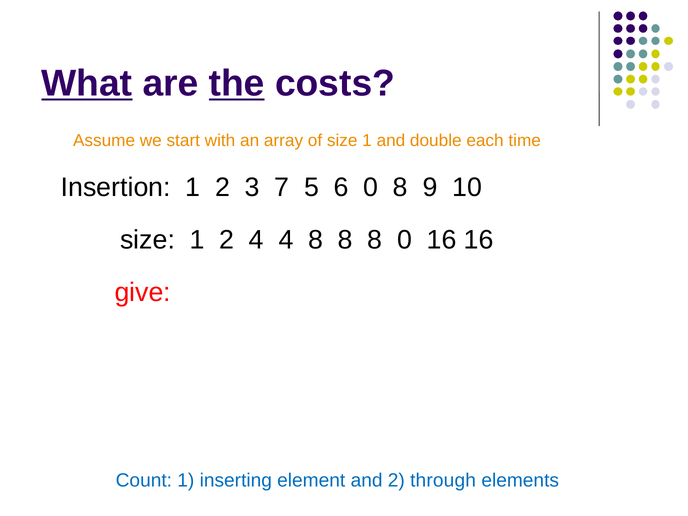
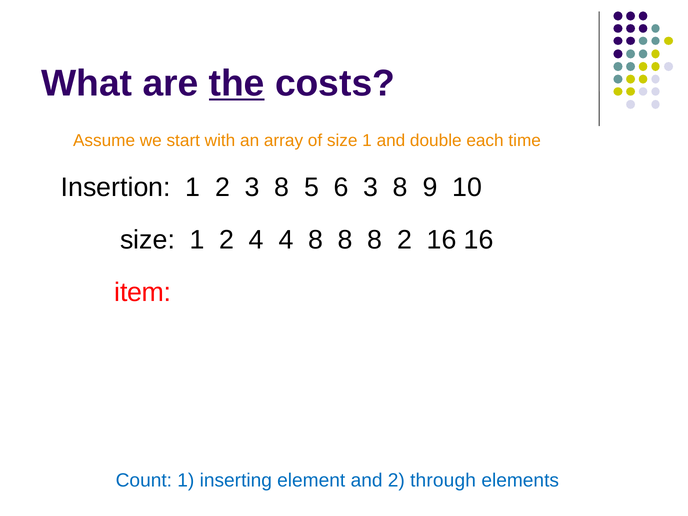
What underline: present -> none (87, 83)
2 3 7: 7 -> 8 (282, 188)
6 0: 0 -> 3 (371, 188)
8 0: 0 -> 2 (405, 240)
give: give -> item (143, 292)
